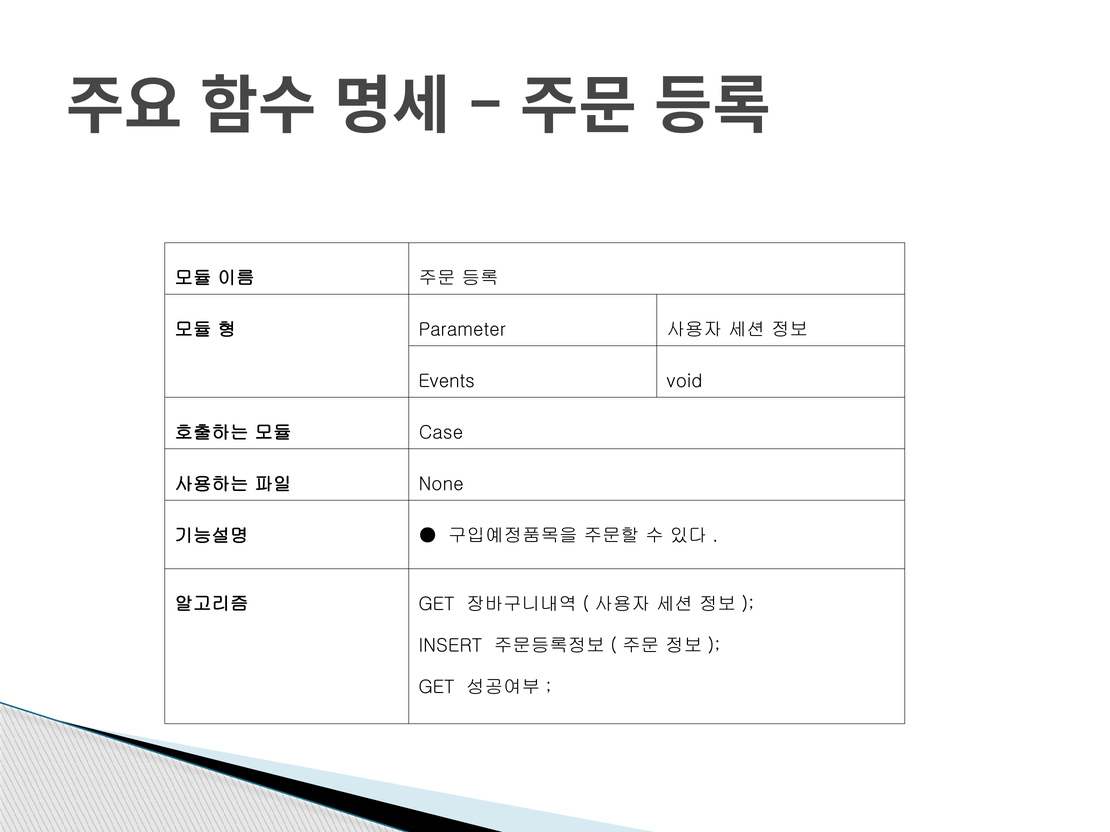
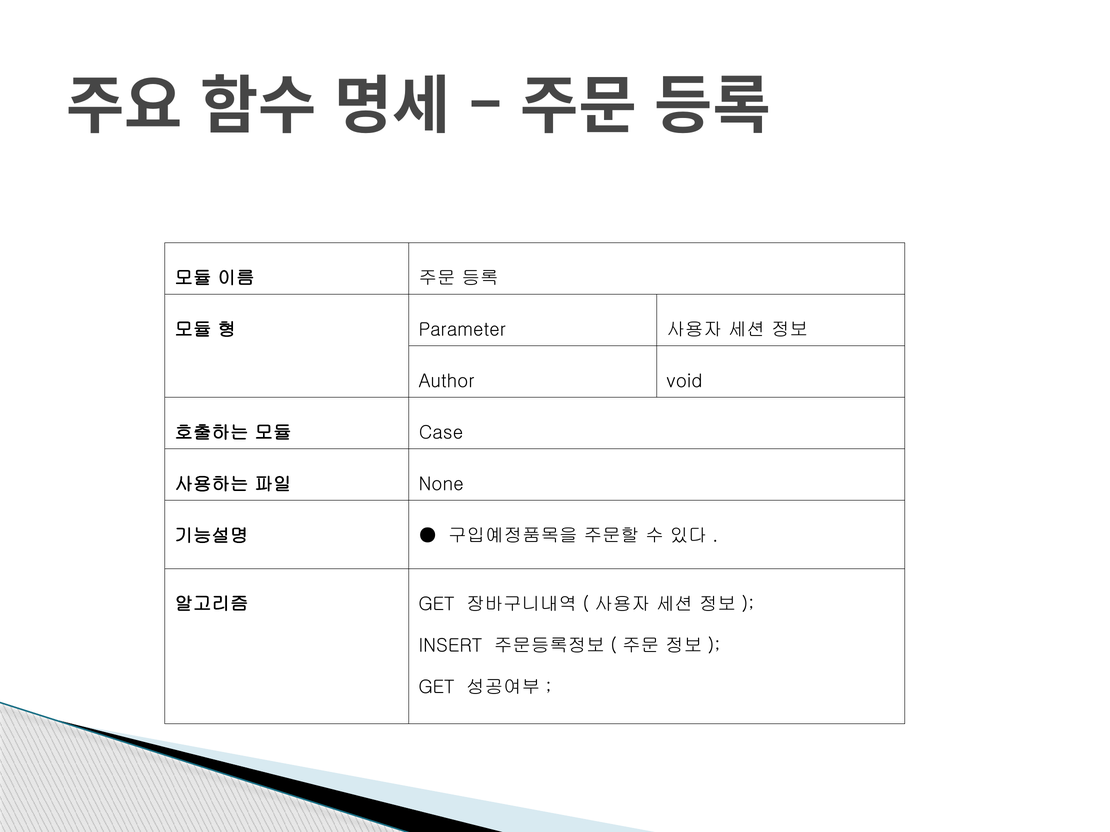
Events: Events -> Author (447, 381)
